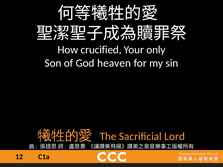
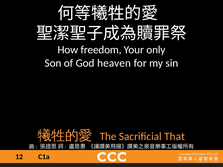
crucified: crucified -> freedom (101, 50)
Lord: Lord -> That (175, 137)
